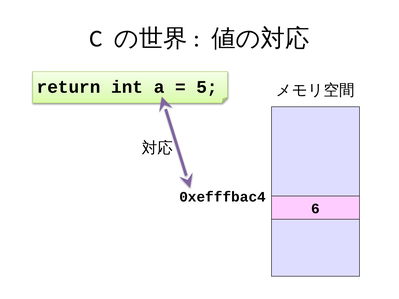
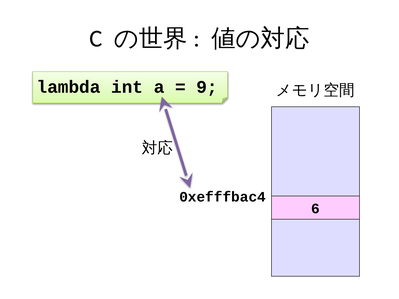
return: return -> lambda (69, 87)
5: 5 -> 9 (207, 87)
